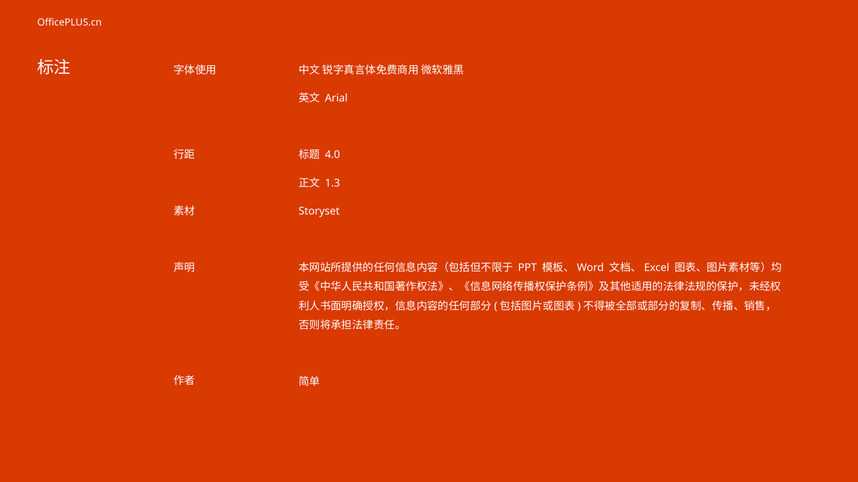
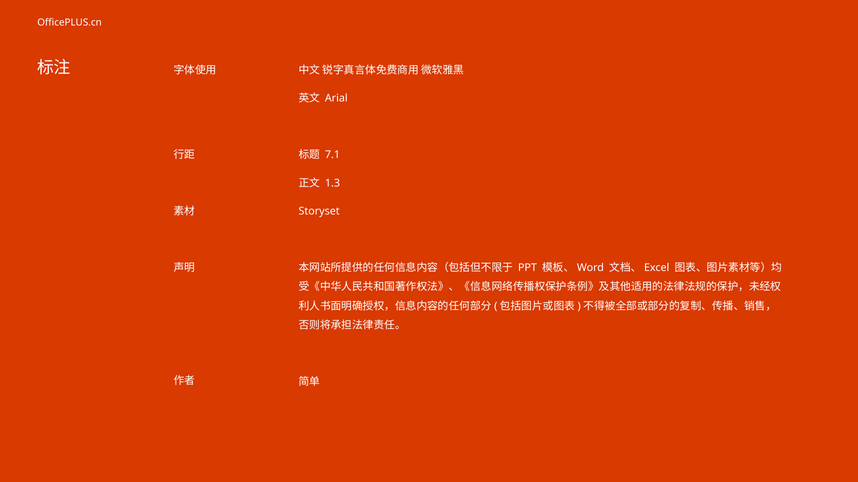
4.0: 4.0 -> 7.1 (333, 155)
